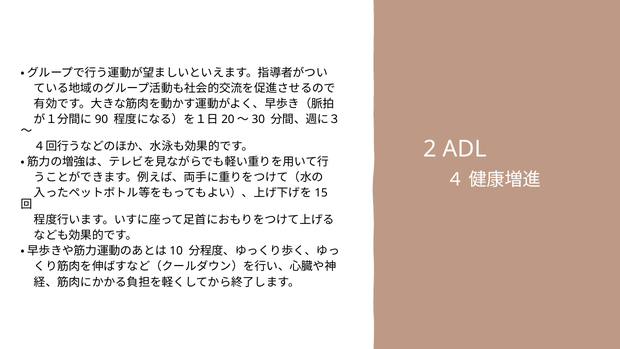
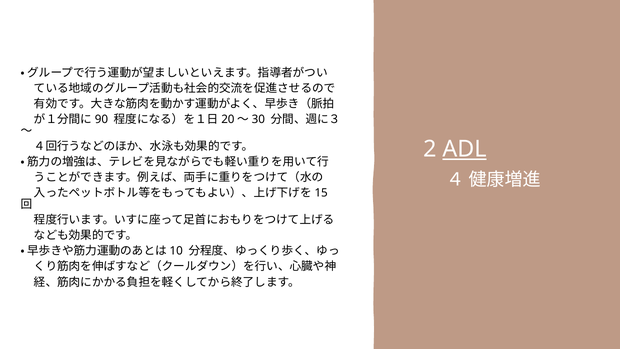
ADL underline: none -> present (464, 149)
